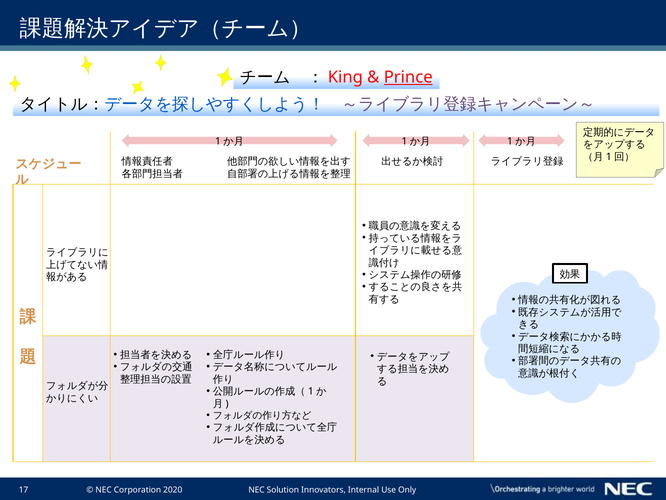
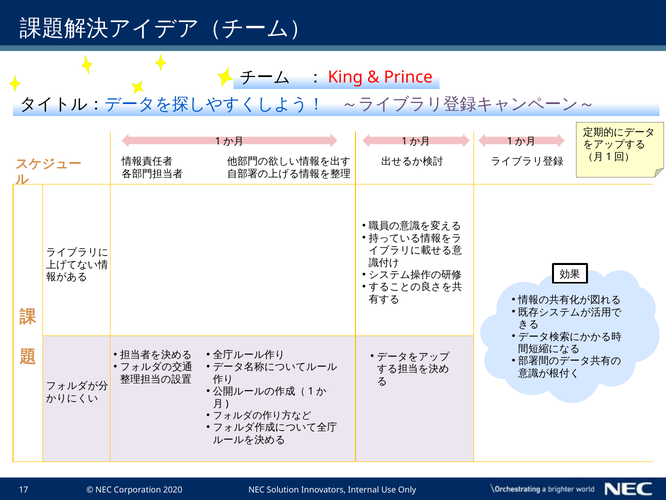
Prince underline: present -> none (408, 77)
